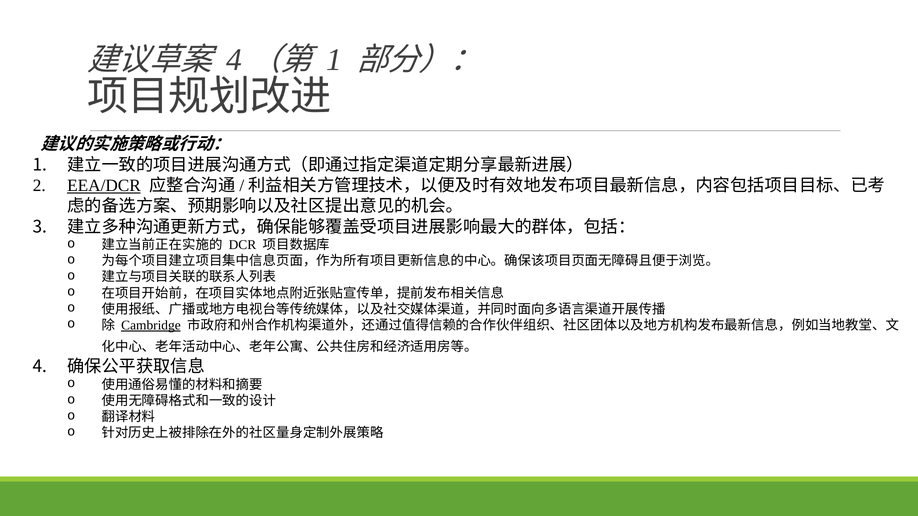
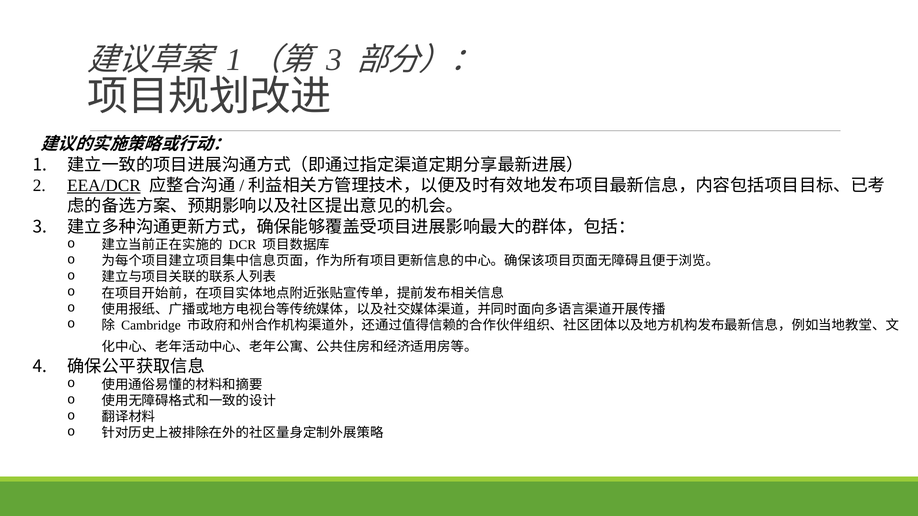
4: 4 -> 1 (234, 60)
1: 1 -> 3 (334, 60)
Cambridge underline: present -> none (151, 325)
